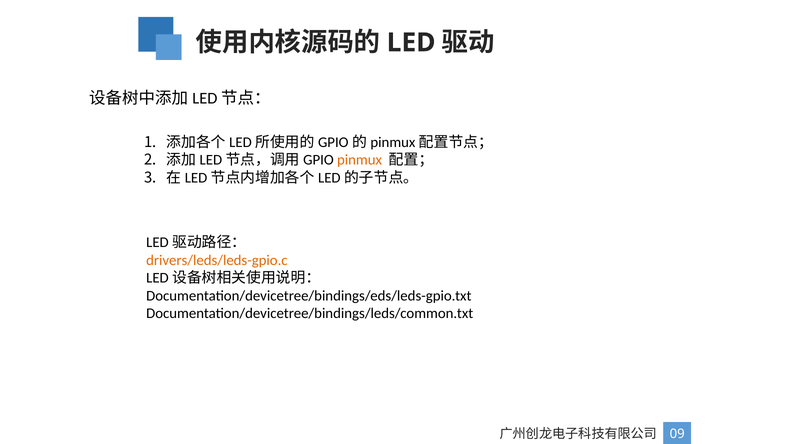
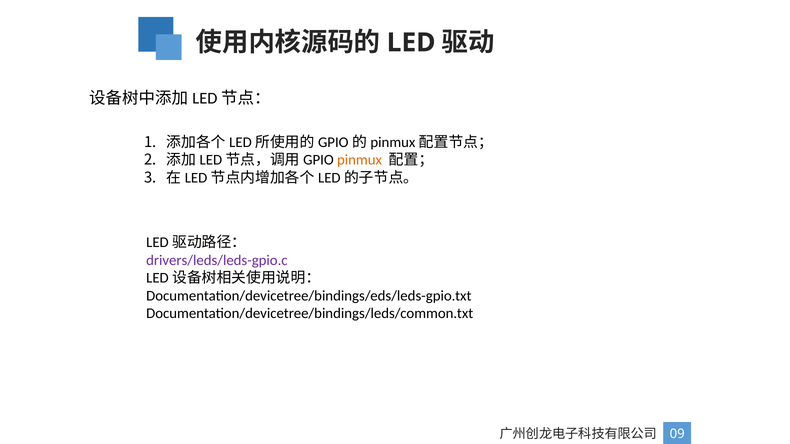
drivers/leds/leds-gpio.c colour: orange -> purple (217, 260)
